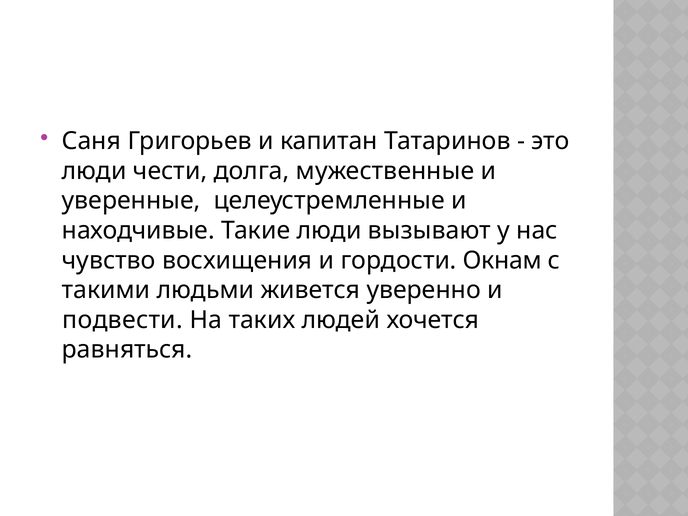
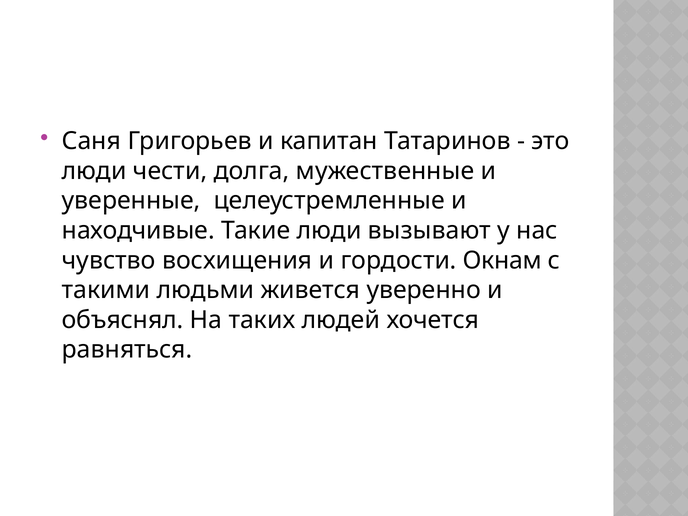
подвести: подвести -> объяснял (123, 320)
